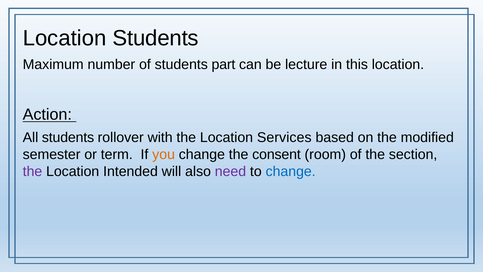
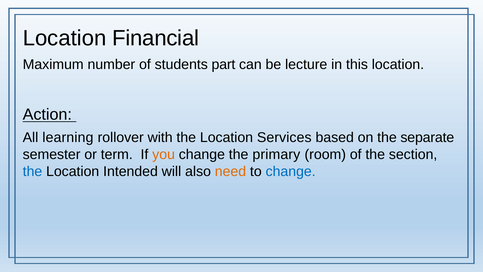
Location Students: Students -> Financial (156, 38)
All students: students -> learning (68, 137)
modified: modified -> separate (427, 137)
consent: consent -> primary (276, 154)
the colour: purple -> blue (32, 171)
need colour: purple -> orange (230, 171)
